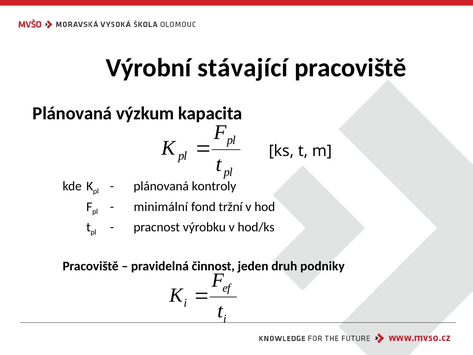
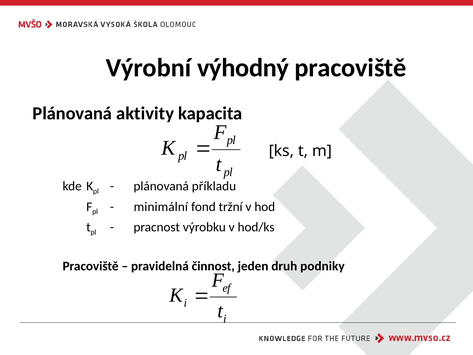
stávající: stávající -> výhodný (243, 68)
výzkum: výzkum -> aktivity (145, 113)
kontroly: kontroly -> příkladu (214, 186)
